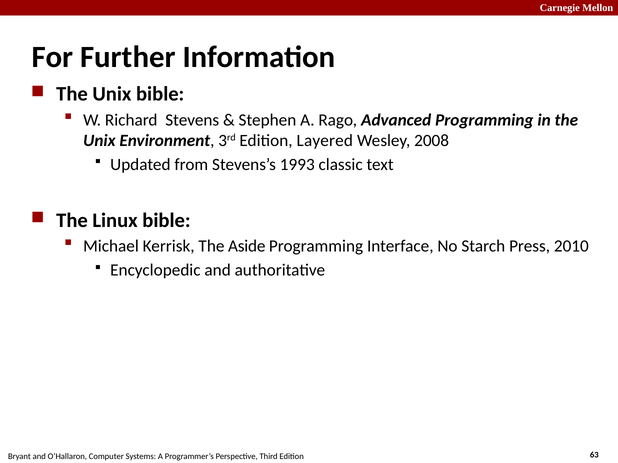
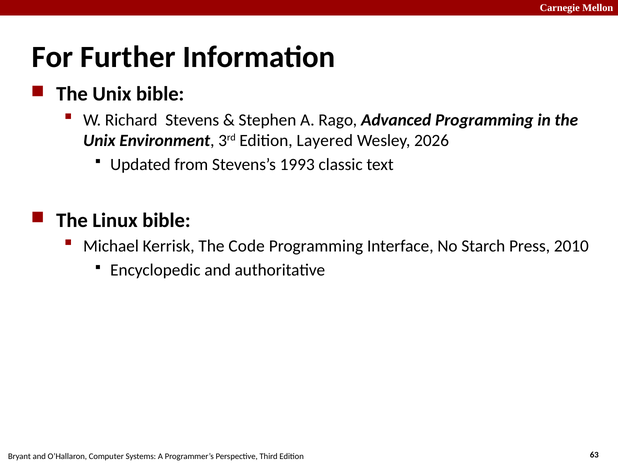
2008: 2008 -> 2026 (432, 141)
Aside: Aside -> Code (247, 246)
